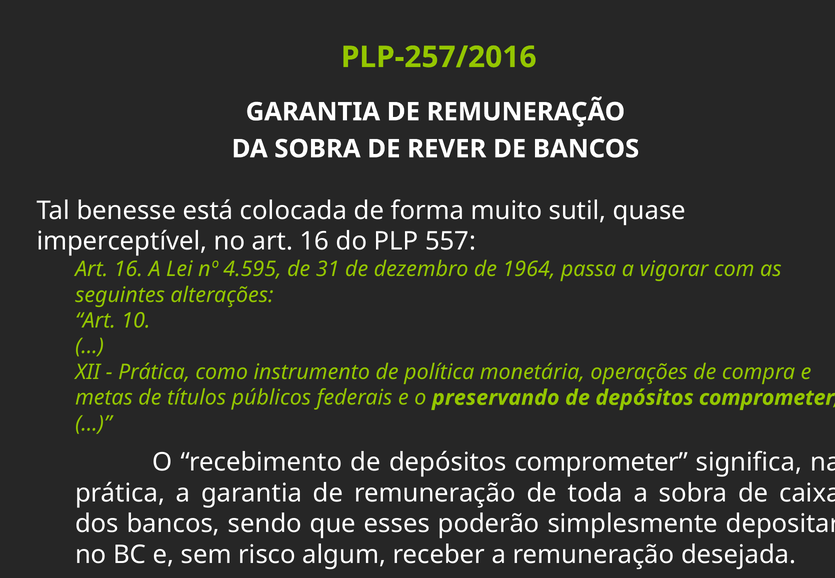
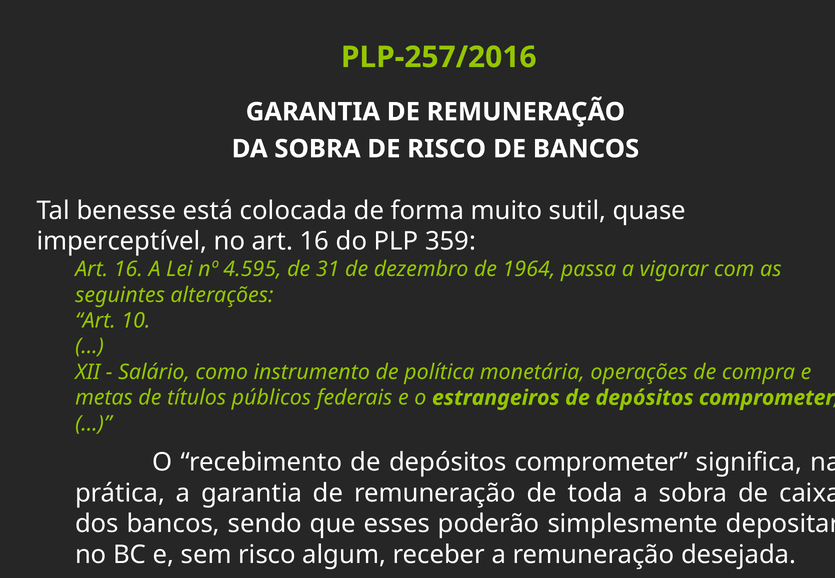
DE REVER: REVER -> RISCO (447, 149)
557: 557 -> 359 (451, 241)
Prática: Prática -> Salário (154, 372)
preservando: preservando -> estrangeiros (496, 398)
